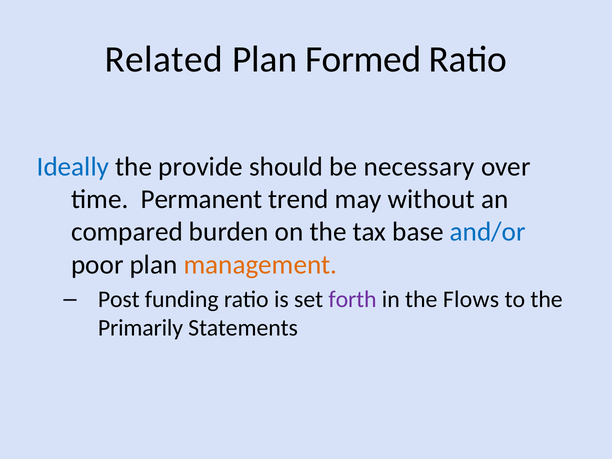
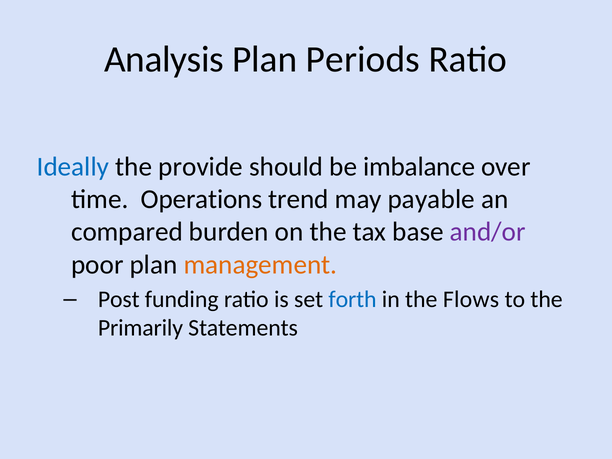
Related: Related -> Analysis (164, 59)
Formed: Formed -> Periods (363, 59)
necessary: necessary -> imbalance (419, 167)
Permanent: Permanent -> Operations (201, 199)
without: without -> payable (431, 199)
and/or colour: blue -> purple (488, 232)
forth colour: purple -> blue (353, 300)
